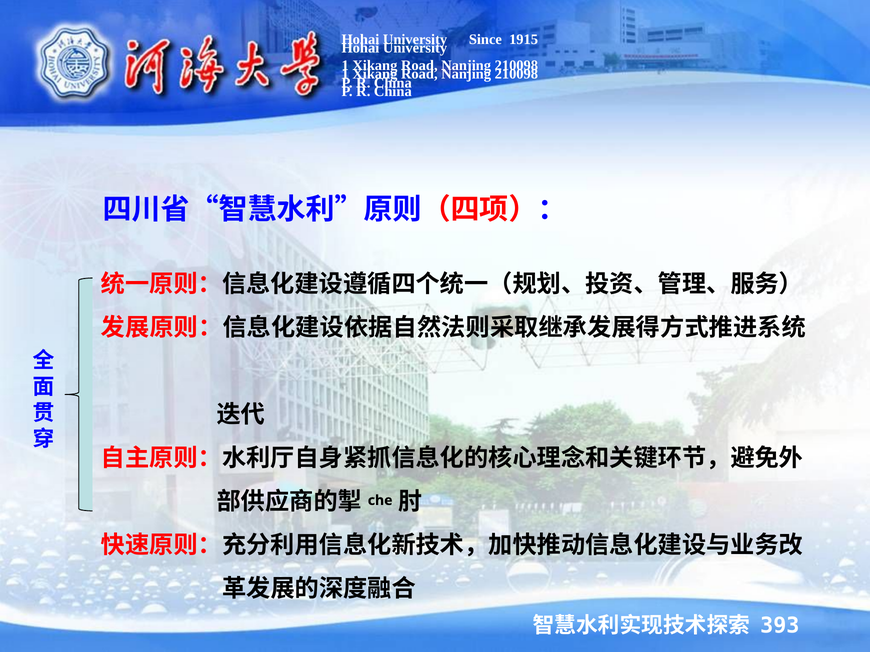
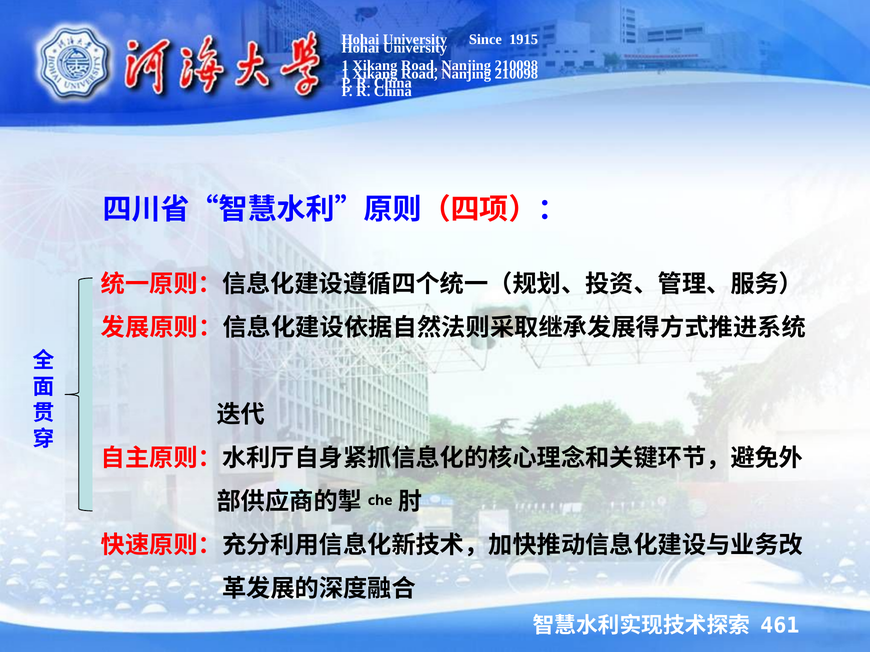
393: 393 -> 461 (780, 626)
